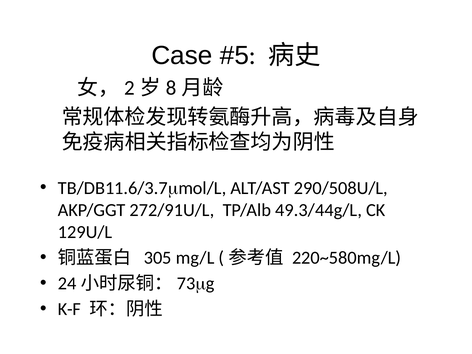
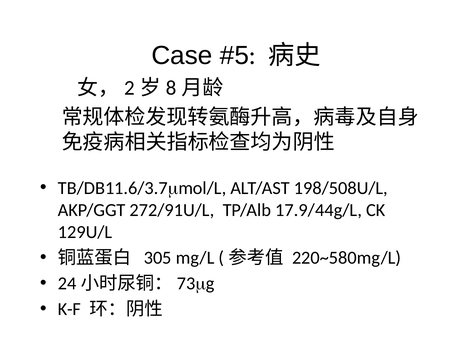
290/508U/L: 290/508U/L -> 198/508U/L (341, 188)
49.3/44g/L: 49.3/44g/L -> 17.9/44g/L (319, 210)
